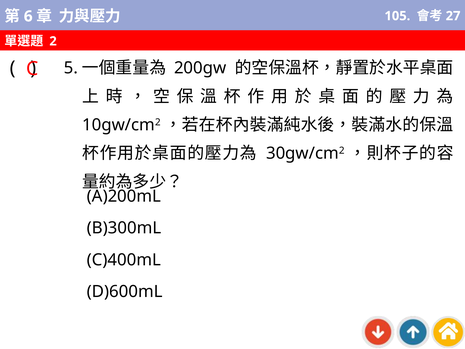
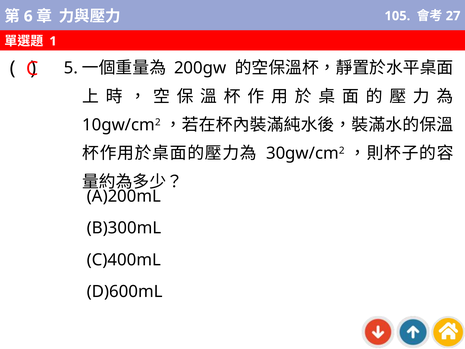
2: 2 -> 1 (53, 41)
